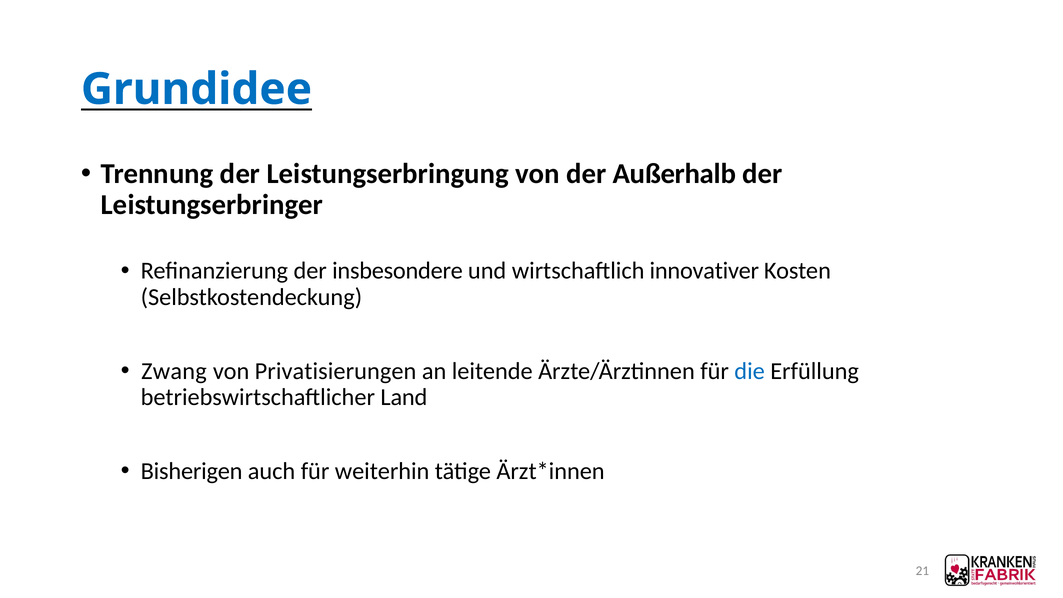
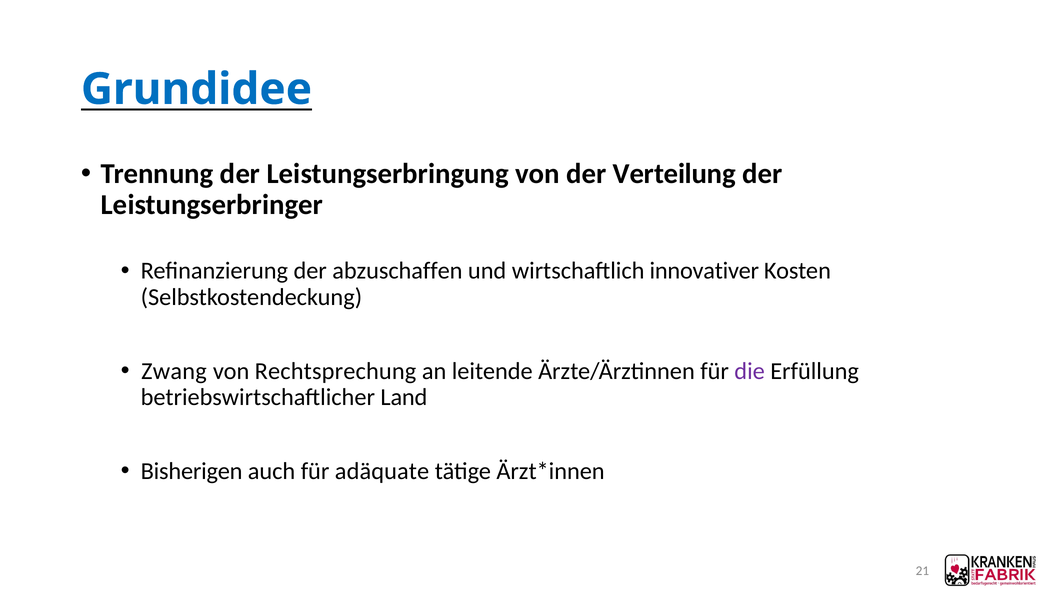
Außerhalb: Außerhalb -> Verteilung (674, 174)
insbesondere: insbesondere -> abzuschaffen (397, 271)
Privatisierungen: Privatisierungen -> Rechtsprechung (336, 371)
die colour: blue -> purple (750, 371)
weiterhin: weiterhin -> adäquate (382, 471)
